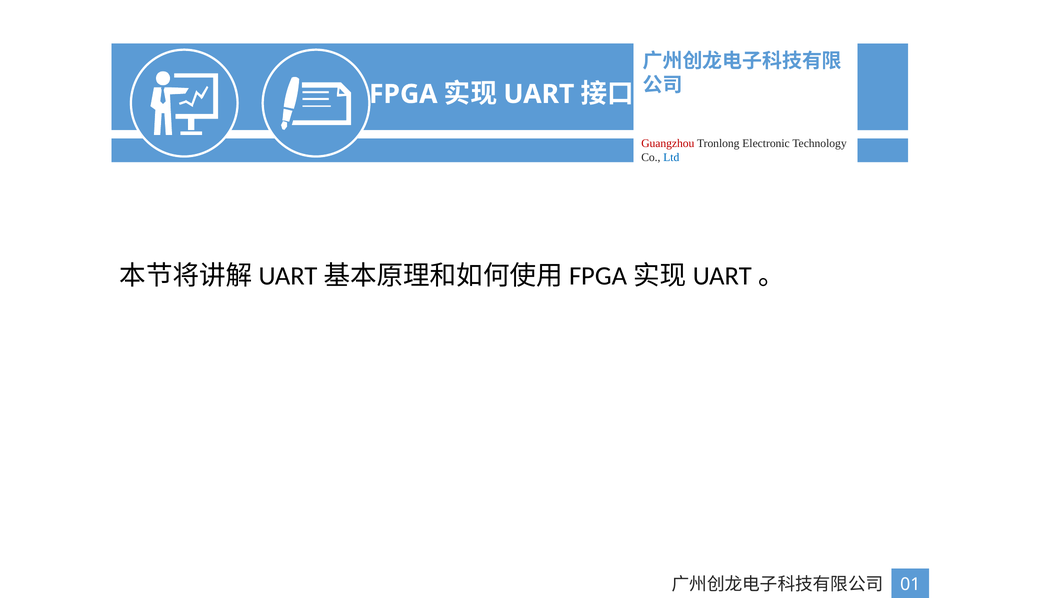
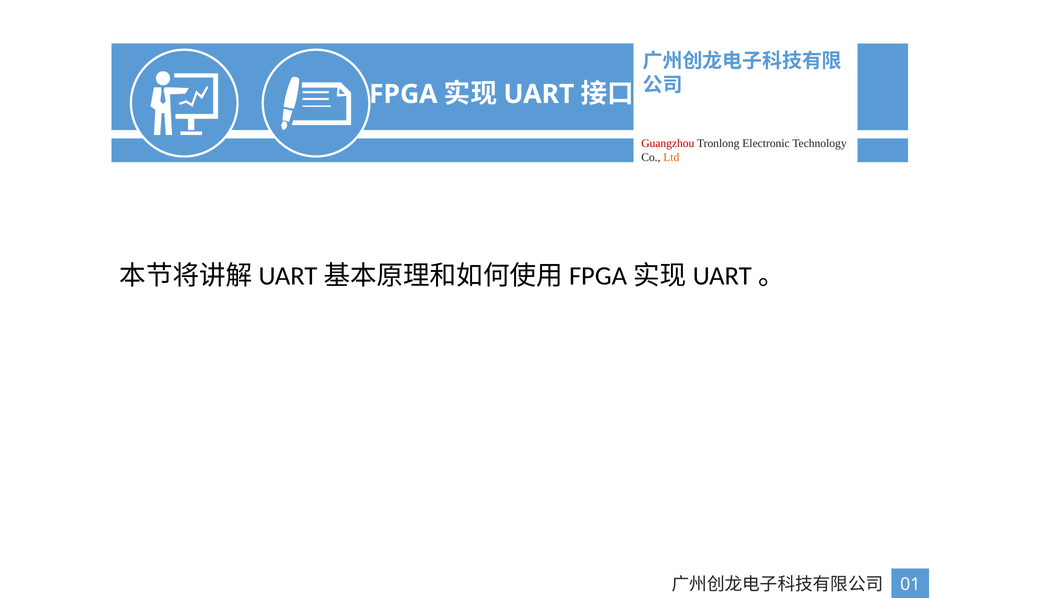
Ltd colour: blue -> orange (671, 157)
